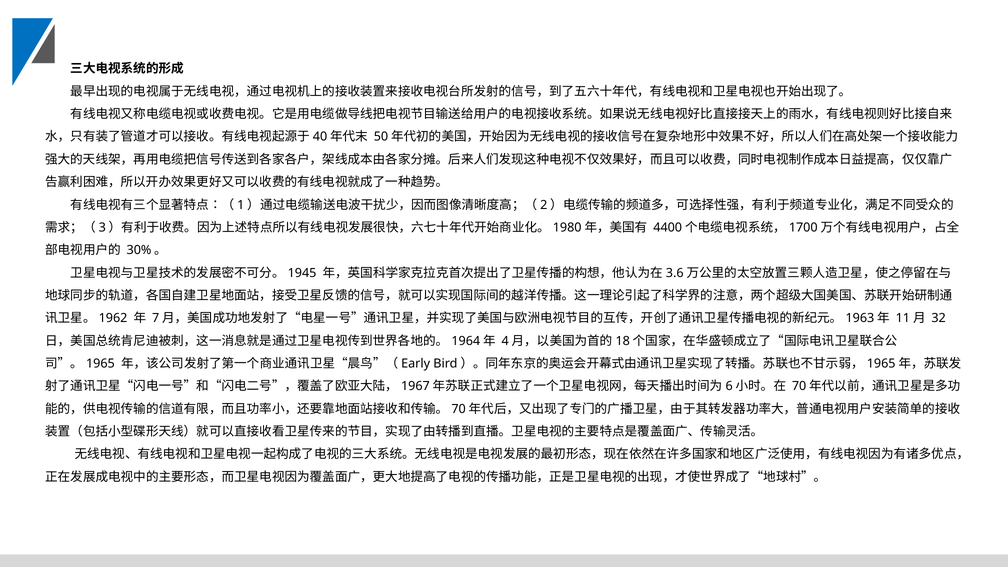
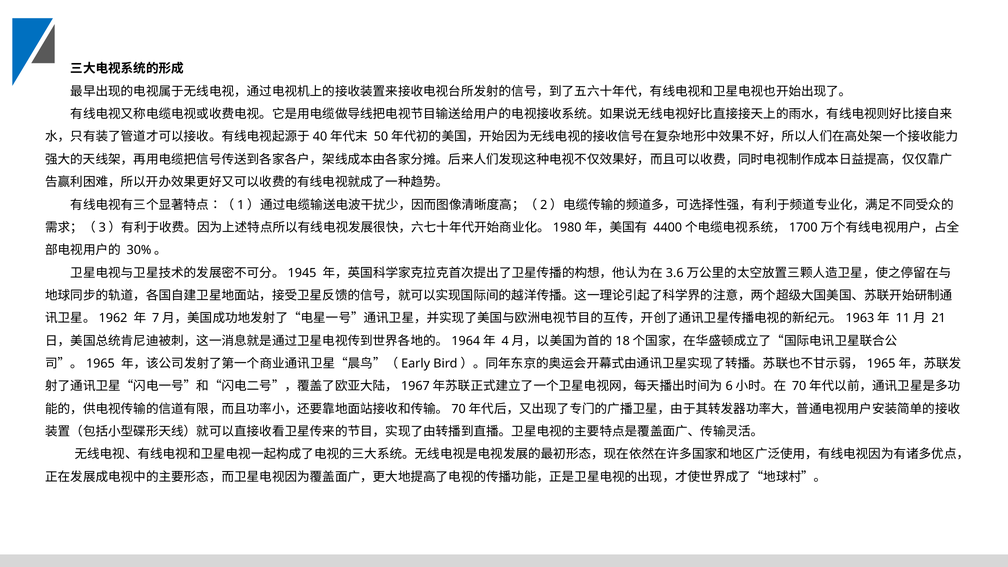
32: 32 -> 21 (939, 318)
